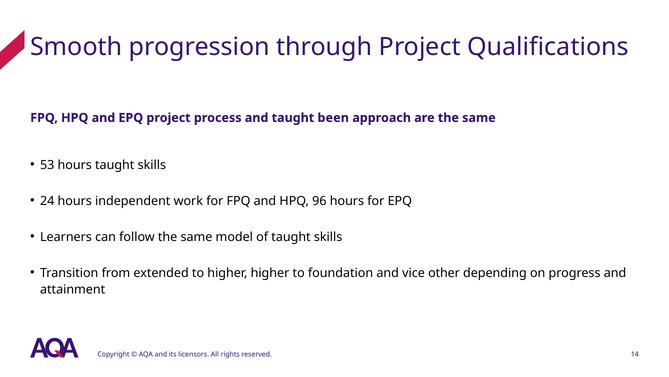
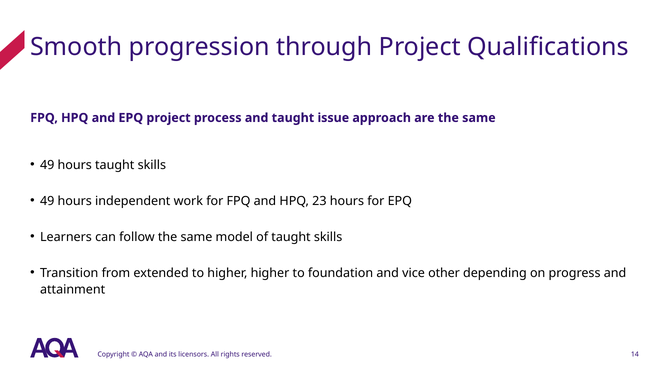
been: been -> issue (333, 118)
53: 53 -> 49 (47, 165)
24: 24 -> 49 (47, 201)
96: 96 -> 23 (319, 201)
